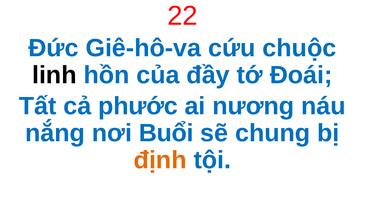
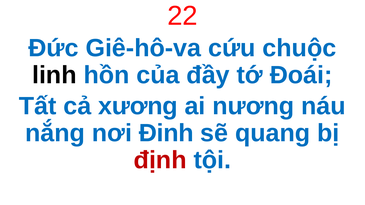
phước: phước -> xương (138, 106)
Buổi: Buổi -> Đinh (166, 133)
chung: chung -> quang (273, 133)
định colour: orange -> red (160, 160)
